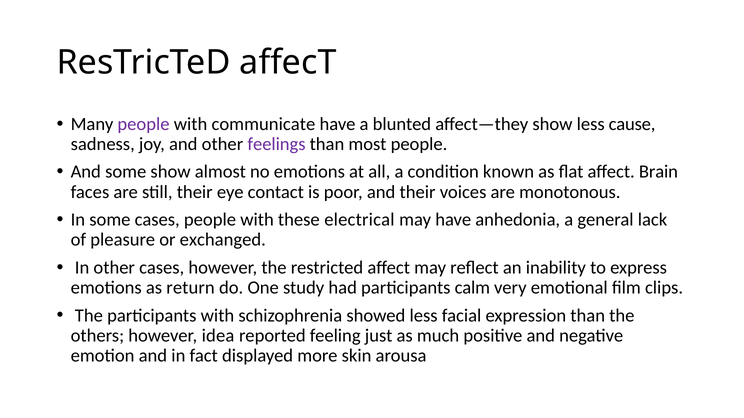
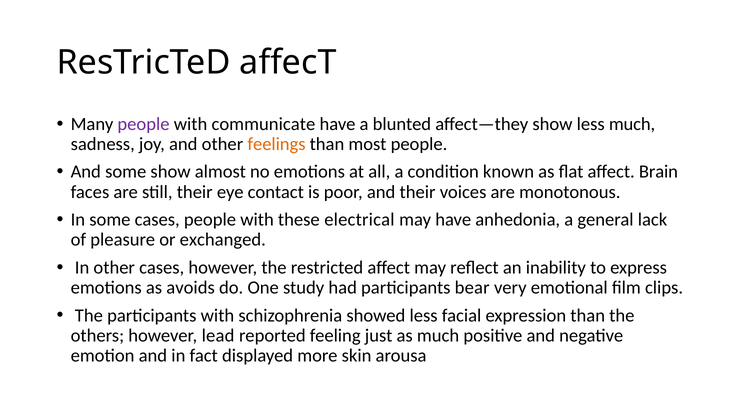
less cause: cause -> much (632, 124)
feelings colour: purple -> orange (276, 144)
return: return -> avoids (191, 288)
calm: calm -> bear (472, 288)
idea: idea -> lead (218, 336)
